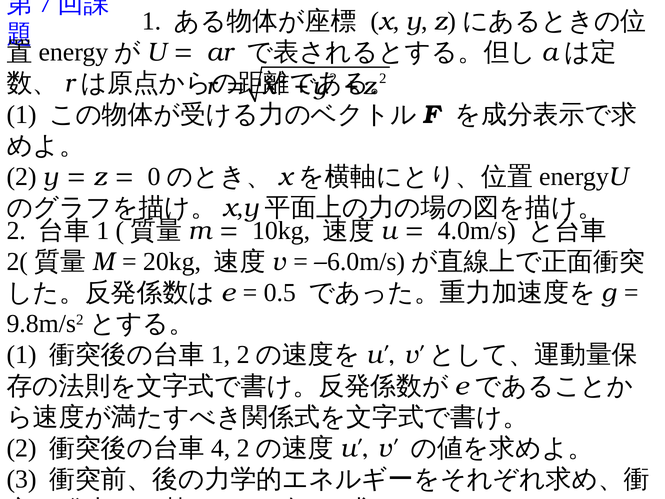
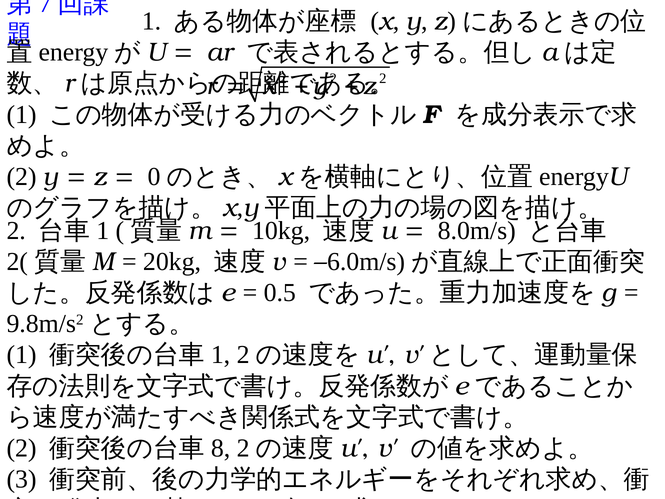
4.0m/s: 4.0m/s -> 8.0m/s (477, 231)
4: 4 -> 8 (221, 448)
